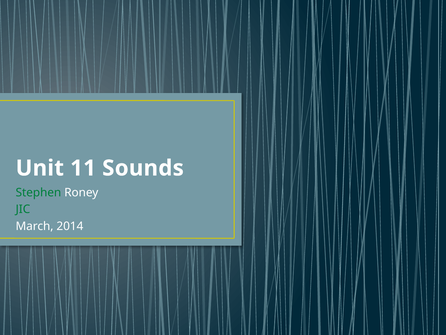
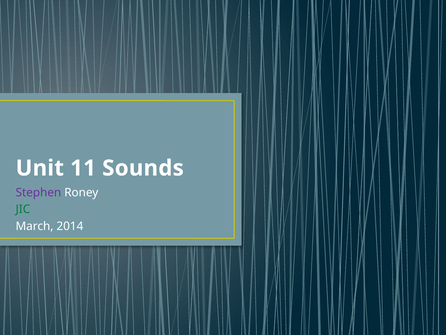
Stephen colour: green -> purple (38, 192)
